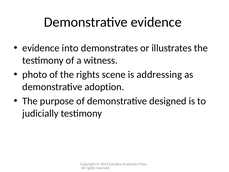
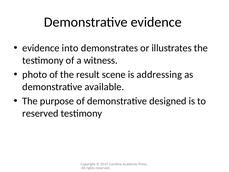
the rights: rights -> result (88, 75)
adoption: adoption -> available (104, 87)
judicially: judicially -> reserved (40, 113)
